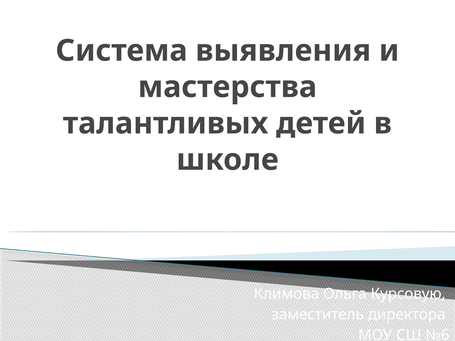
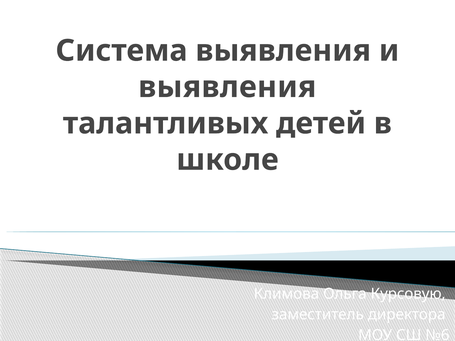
мастерства: мастерства -> выявления (227, 87)
